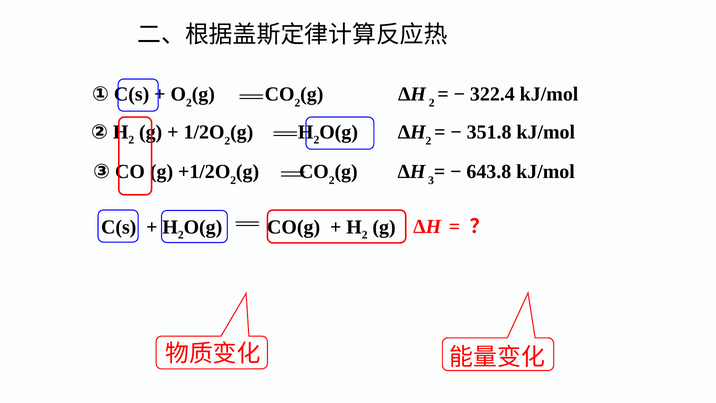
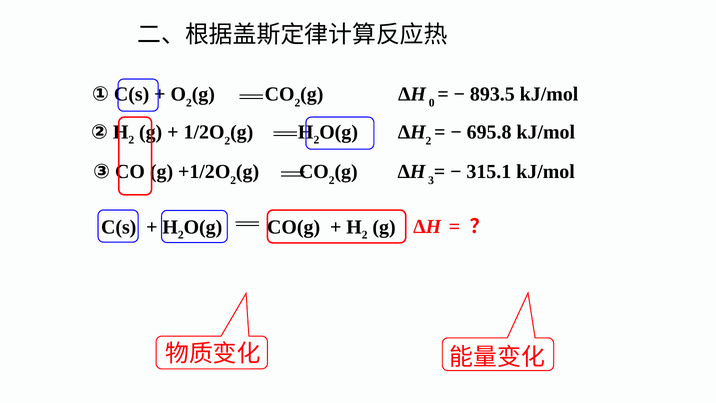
g ΔH 2: 2 -> 0 (432, 103)
322.4: 322.4 -> 893.5 (492, 94)
351.8: 351.8 -> 695.8 (489, 132)
643.8: 643.8 -> 315.1 (489, 171)
